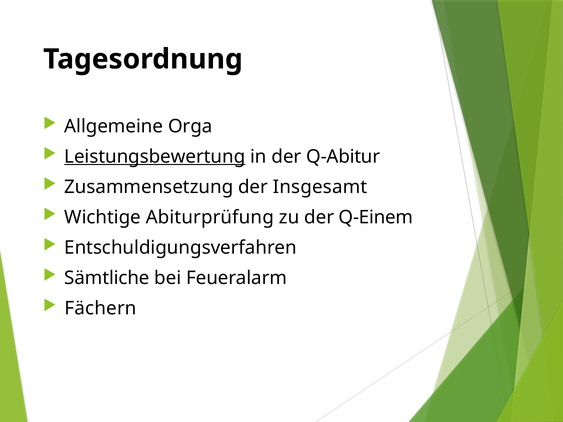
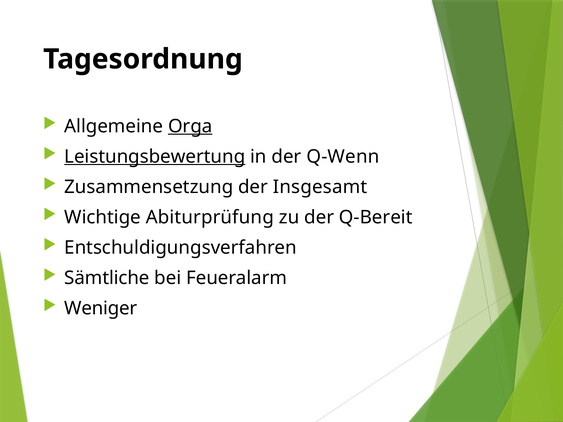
Orga underline: none -> present (190, 126)
Q-Abitur: Q-Abitur -> Q-Wenn (343, 157)
Q-Einem: Q-Einem -> Q-Bereit (376, 217)
Fächern: Fächern -> Weniger (101, 308)
